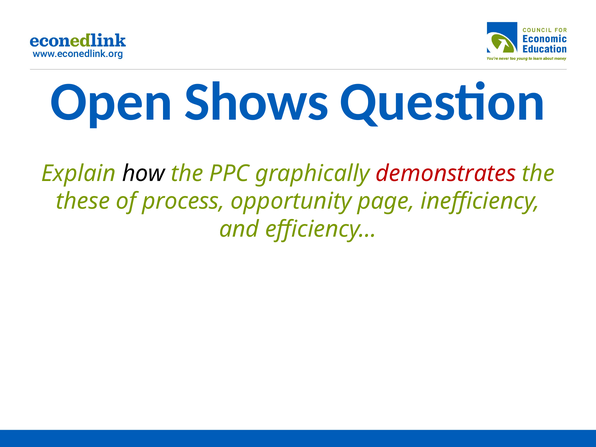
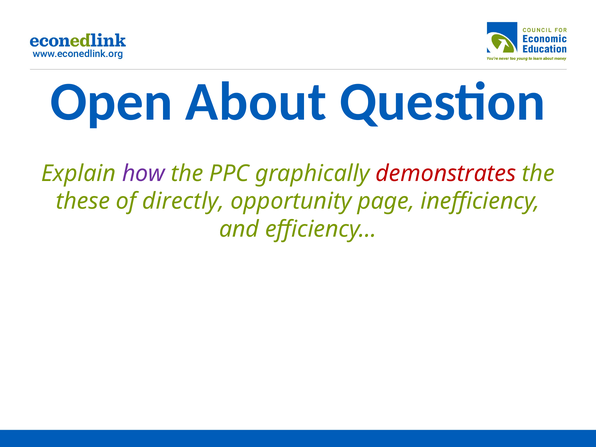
Shows: Shows -> About (256, 102)
how colour: black -> purple (143, 173)
process: process -> directly (183, 201)
